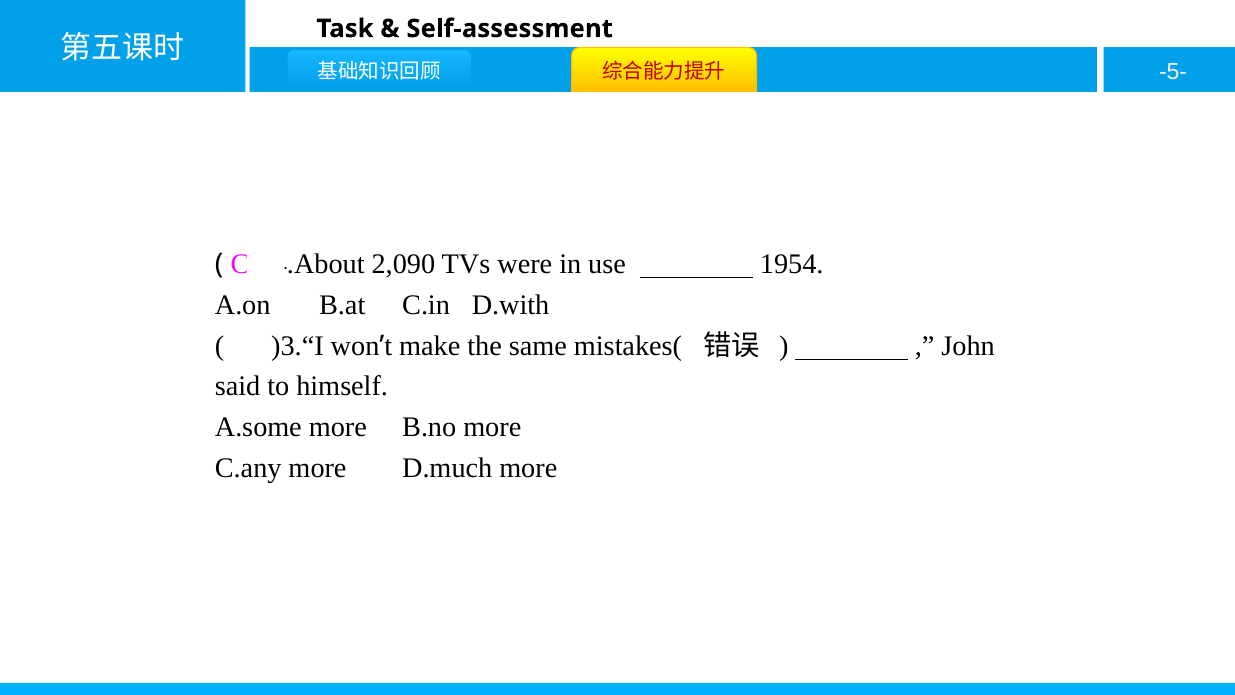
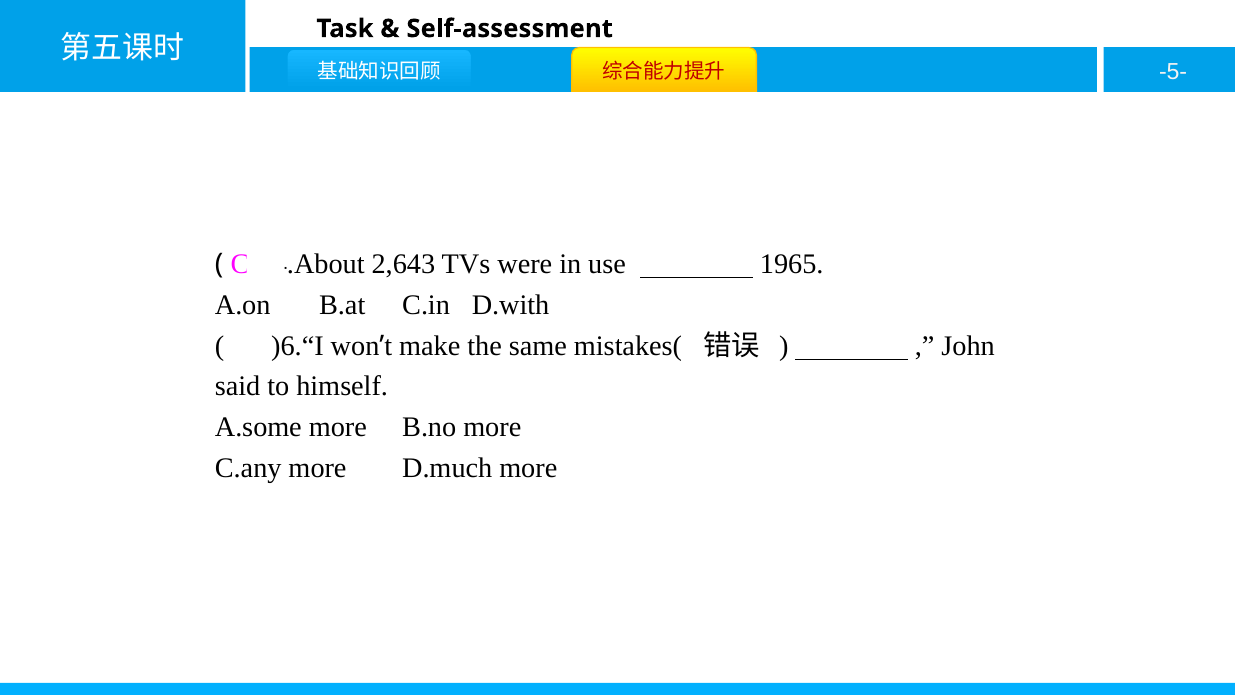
2,090: 2,090 -> 2,643 (403, 264)
1954: 1954 -> 1965 (792, 264)
)3.“I: )3.“I -> )6.“I (297, 346)
